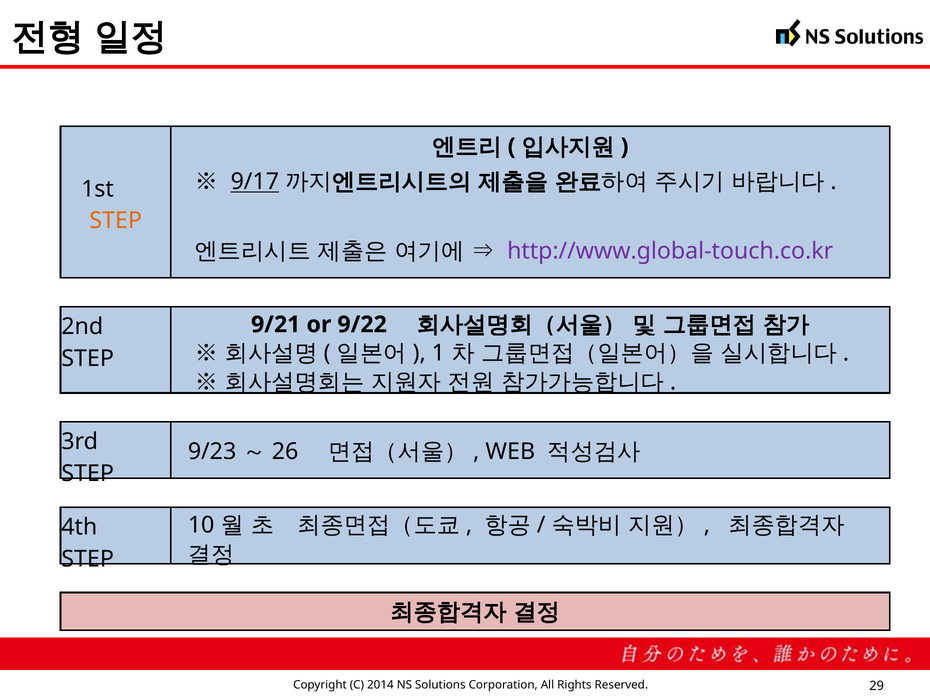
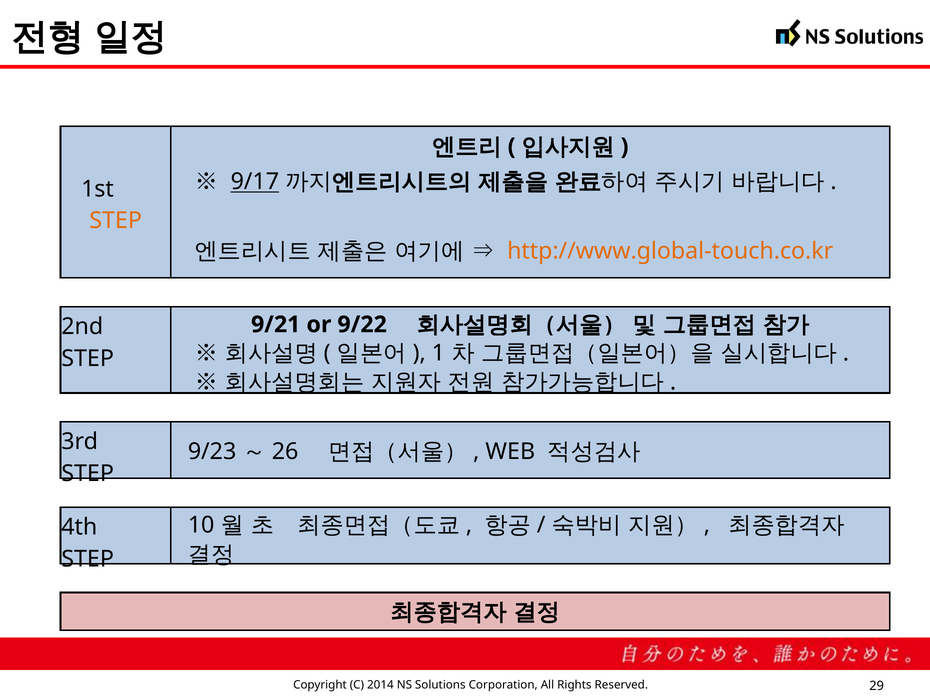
http://www.global-touch.co.kr colour: purple -> orange (670, 251)
